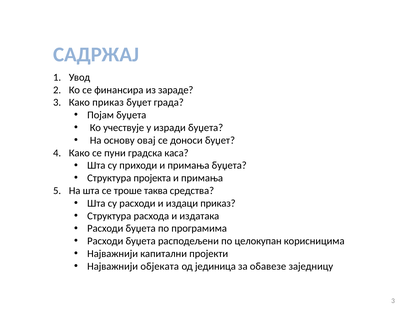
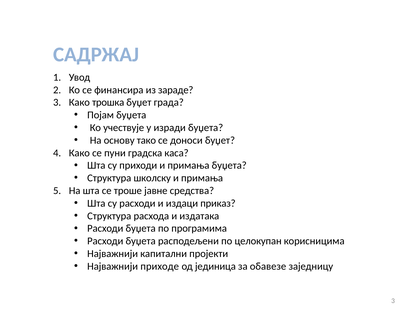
Како приказ: приказ -> трошка (108, 102)
овај: овај -> тако (146, 140)
пројекта: пројекта -> школску (152, 178)
таква: таква -> јавне (156, 191)
објеката: објеката -> приходе (160, 266)
